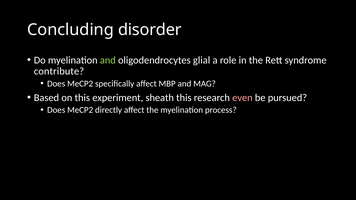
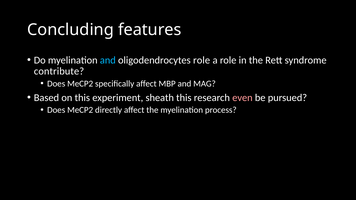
disorder: disorder -> features (150, 30)
and colour: light green -> light blue (108, 60)
oligodendrocytes glial: glial -> role (202, 60)
